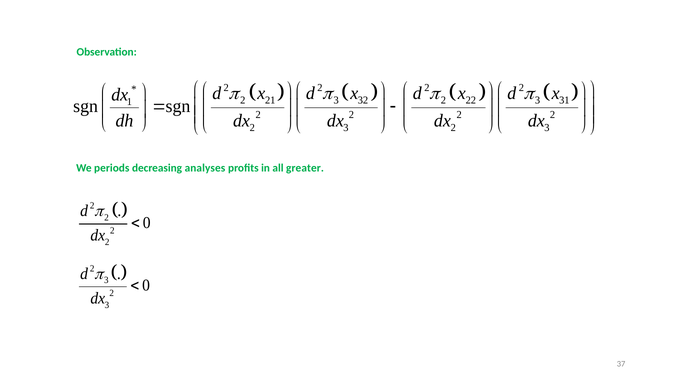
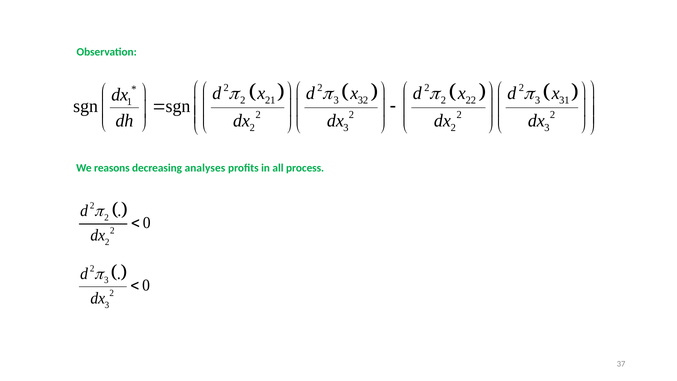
periods: periods -> reasons (112, 168)
greater: greater -> process (305, 168)
